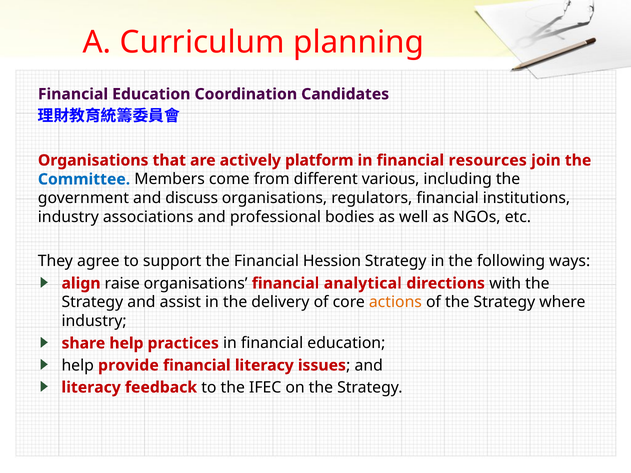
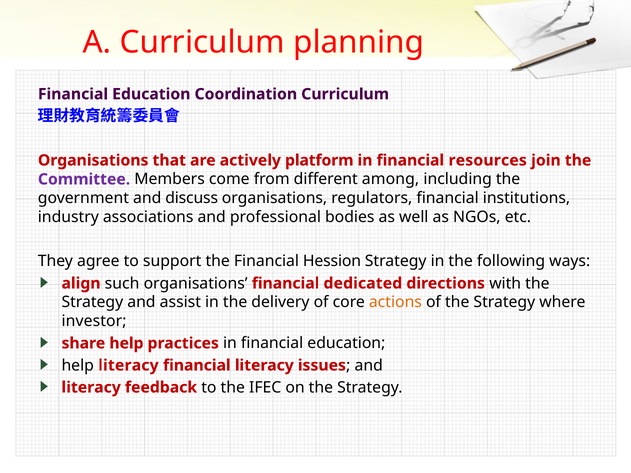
Coordination Candidates: Candidates -> Curriculum (345, 94)
Committee colour: blue -> purple (84, 179)
various: various -> among (391, 179)
raise: raise -> such (122, 283)
analytical: analytical -> dedicated (363, 283)
industry: industry -> investor (94, 321)
help provide: provide -> literacy (128, 366)
